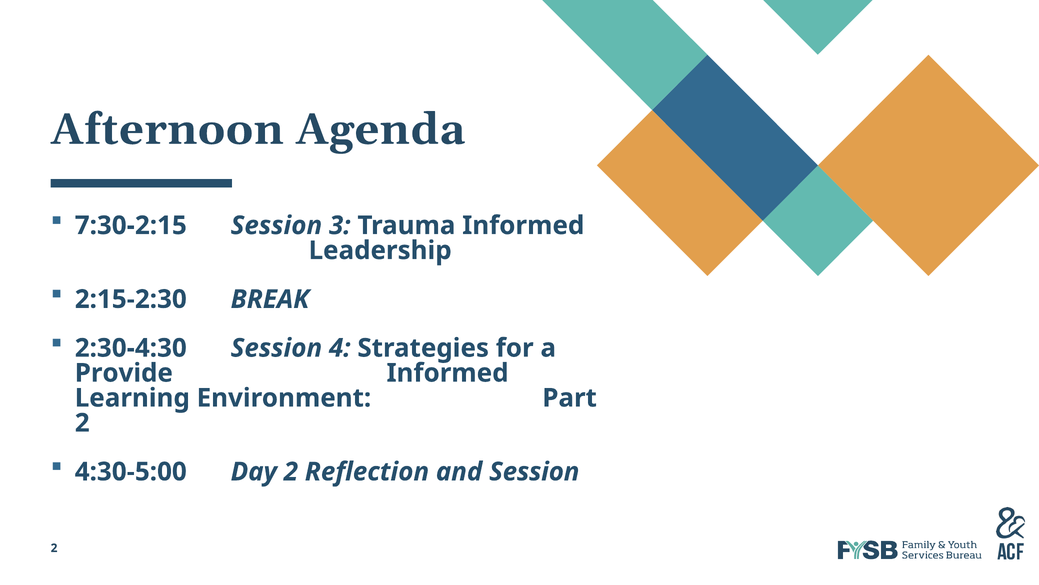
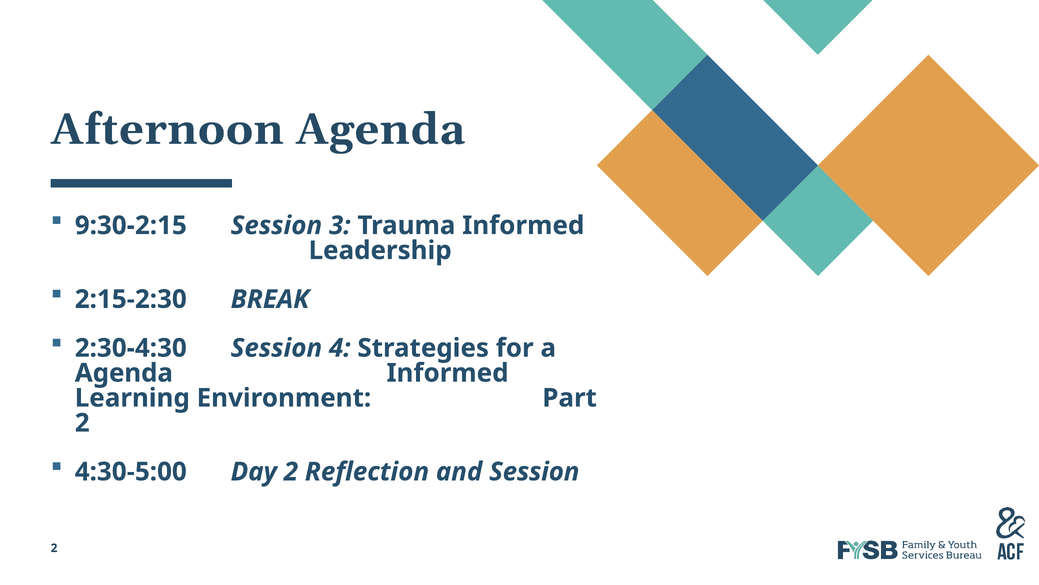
7:30-2:15: 7:30-2:15 -> 9:30-2:15 (131, 225)
Provide: Provide -> Agenda (124, 373)
